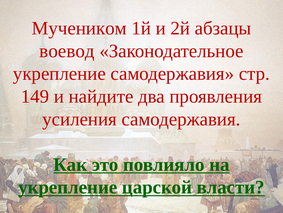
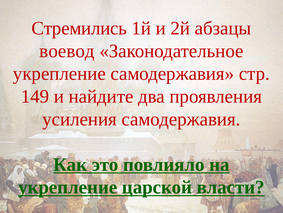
Мучеником: Мучеником -> Стремились (79, 28)
